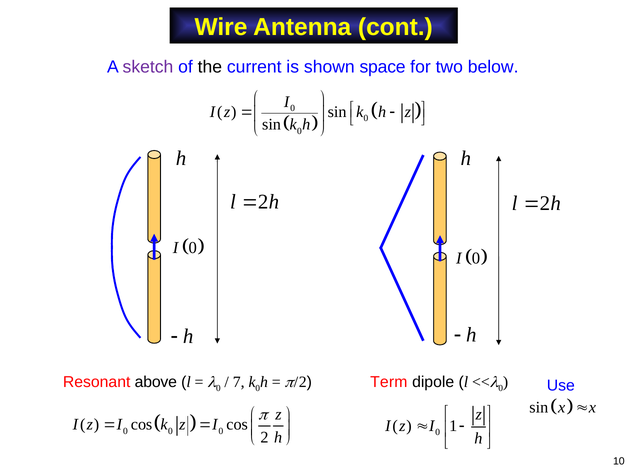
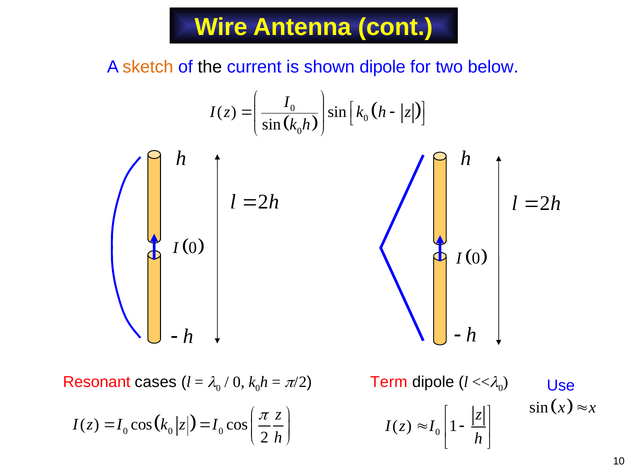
sketch colour: purple -> orange (148, 67)
shown space: space -> dipole (383, 67)
above: above -> cases (156, 382)
7: 7 -> 0 (239, 382)
